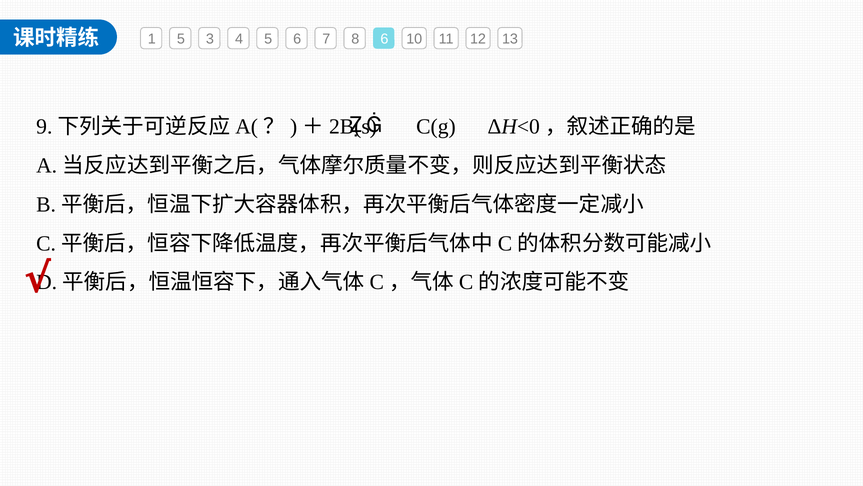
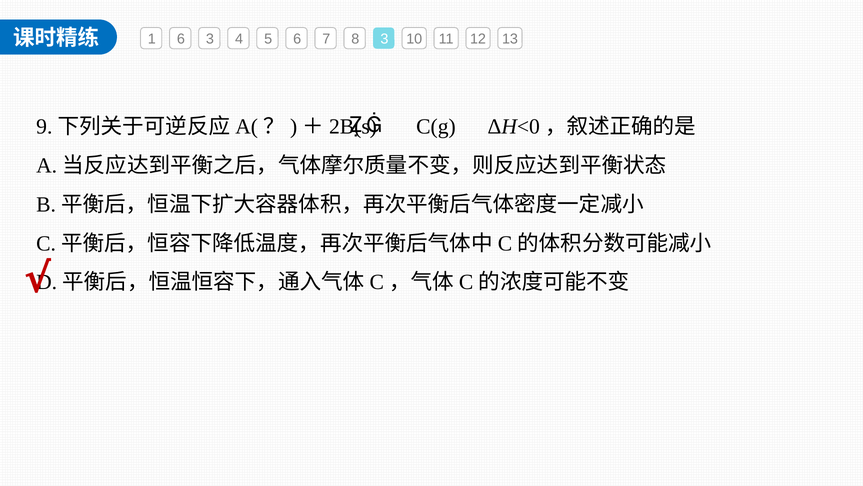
1 5: 5 -> 6 (181, 39)
8 6: 6 -> 3 (384, 39)
